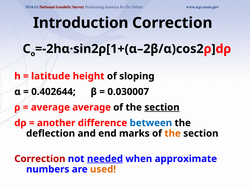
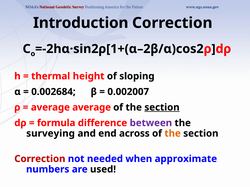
latitude: latitude -> thermal (51, 76)
0.402644: 0.402644 -> 0.002684 (53, 92)
0.030007: 0.030007 -> 0.002007 (128, 92)
another: another -> formula (56, 123)
between colour: blue -> purple (151, 123)
deflection: deflection -> surveying (51, 134)
marks: marks -> across (134, 134)
needed underline: present -> none (105, 159)
used colour: orange -> black (103, 170)
